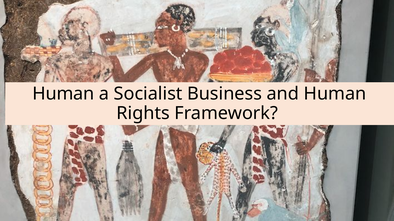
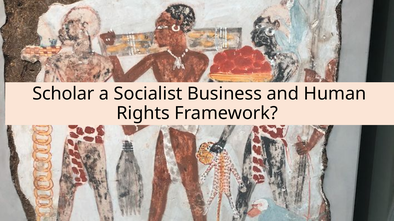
Human: Human -> Scholar (63, 94)
